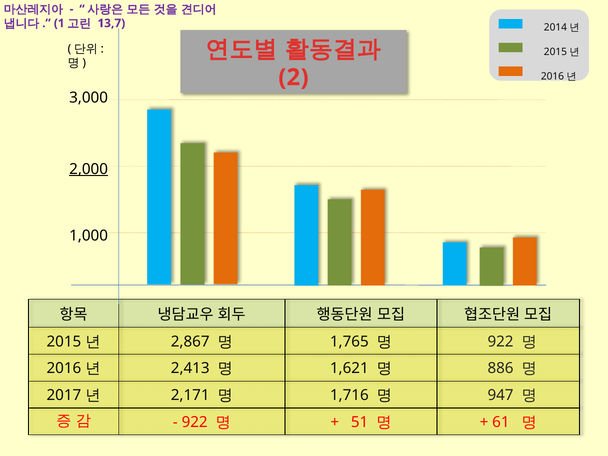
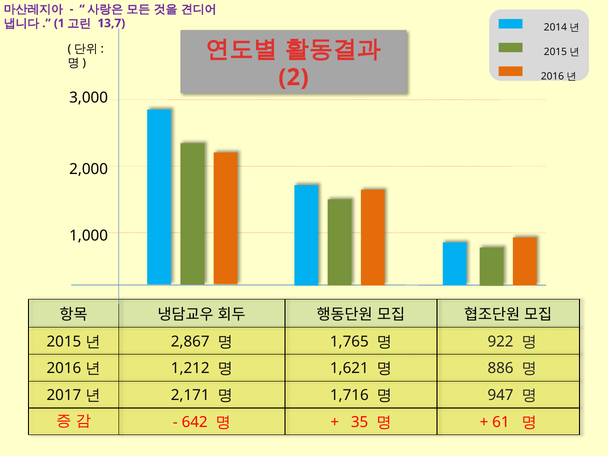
2,000 underline: present -> none (89, 169)
2,413: 2,413 -> 1,212 (190, 368)
922: 922 -> 642 (195, 422)
51: 51 -> 35 (360, 422)
